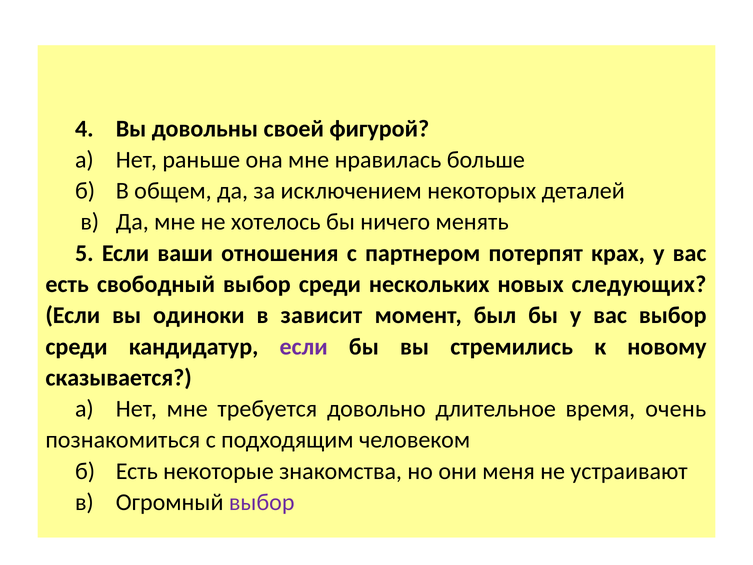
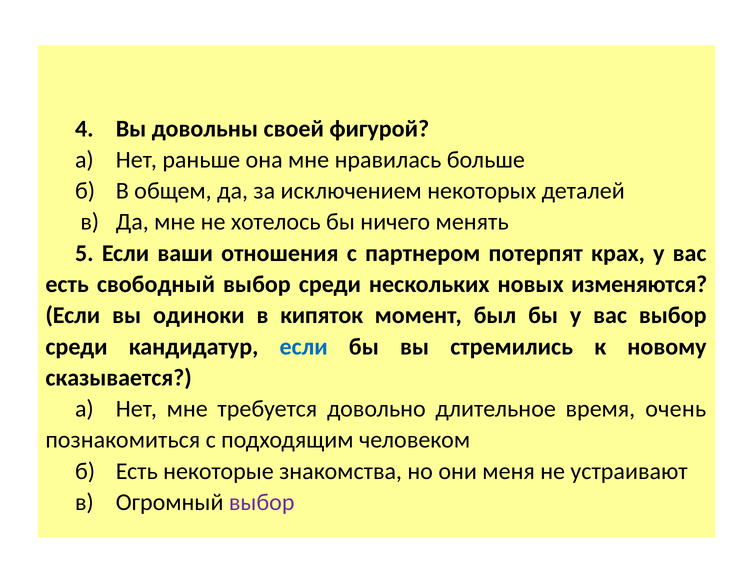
следующих: следующих -> изменяются (639, 284)
зависит: зависит -> кипяток (322, 315)
если colour: purple -> blue (304, 346)
